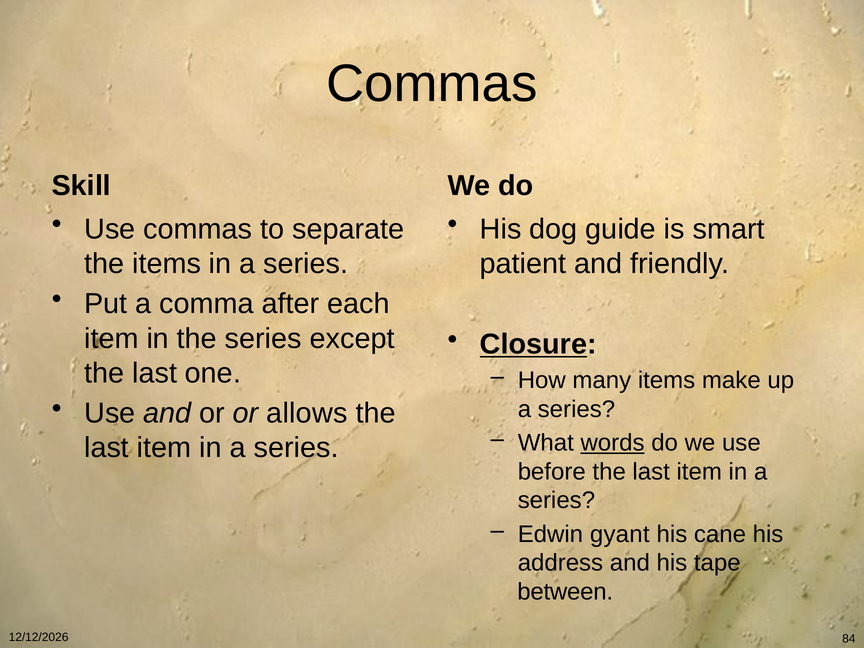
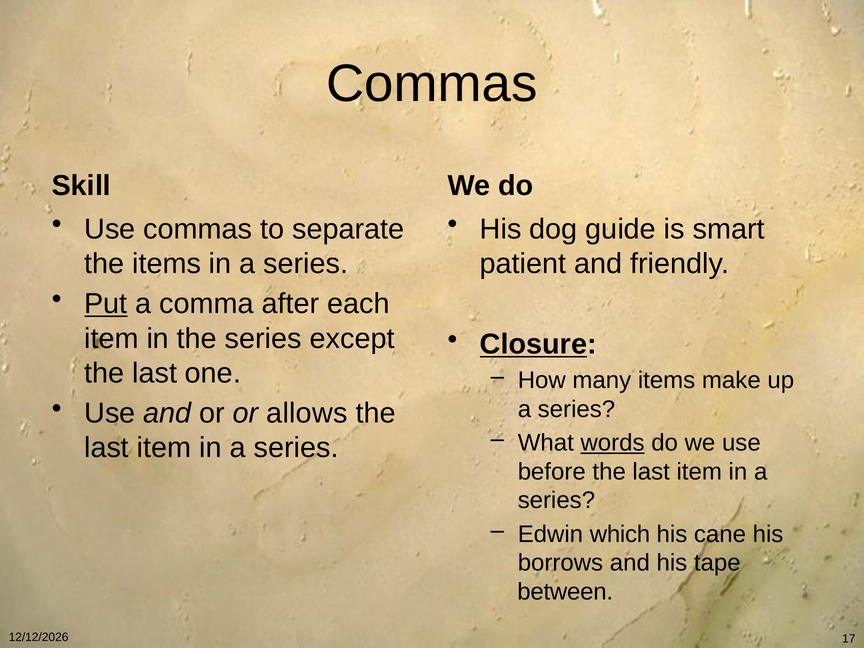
Put underline: none -> present (106, 304)
gyant: gyant -> which (620, 534)
address: address -> borrows (560, 563)
84: 84 -> 17 (849, 639)
